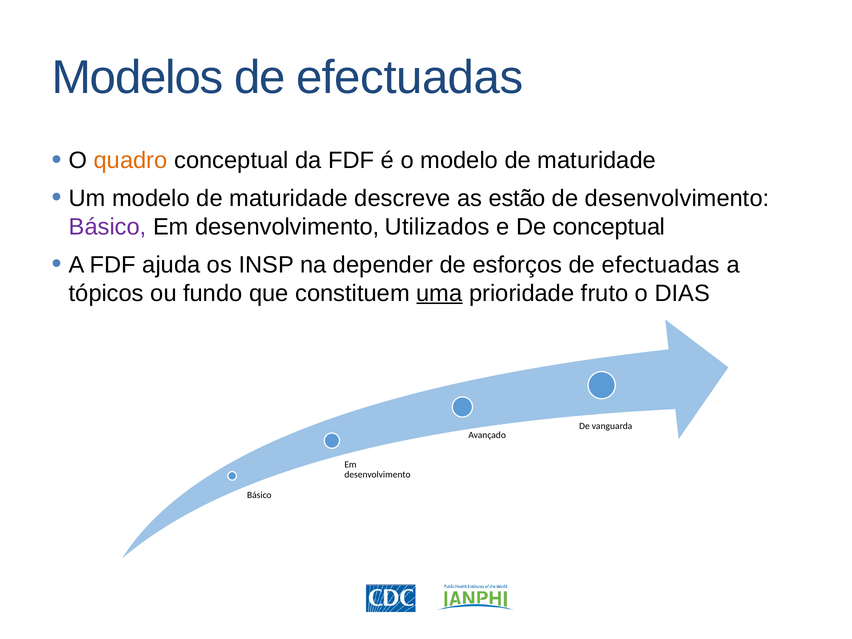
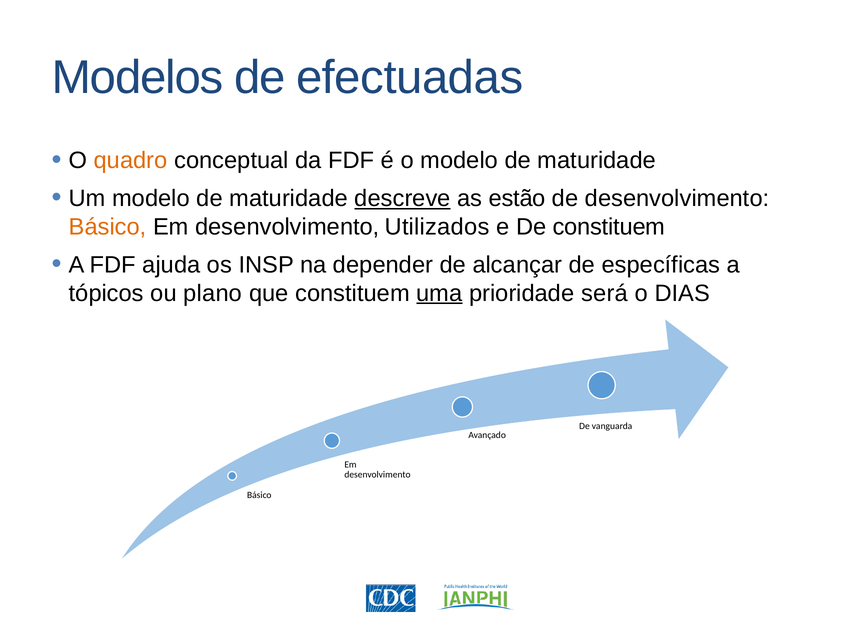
descreve underline: none -> present (403, 198)
Básico colour: purple -> orange (108, 227)
De conceptual: conceptual -> constituem (609, 227)
esforços: esforços -> alcançar (517, 265)
efectuadas: efectuadas -> específicas (661, 265)
fundo: fundo -> plano (213, 293)
fruto: fruto -> será (605, 293)
